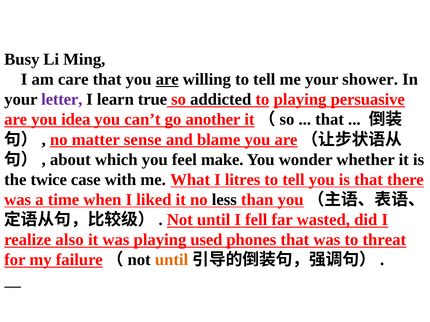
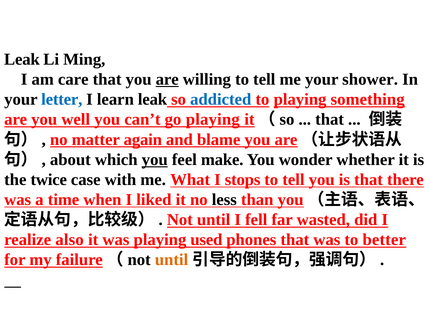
Busy: Busy -> Leak (22, 59)
letter colour: purple -> blue (62, 100)
learn true: true -> leak (152, 100)
addicted colour: black -> blue (221, 100)
persuasive: persuasive -> something (368, 100)
idea: idea -> well (76, 120)
go another: another -> playing (213, 120)
sense: sense -> again (143, 140)
you underline: none -> present (155, 160)
litres: litres -> stops (243, 180)
threat: threat -> better (384, 240)
